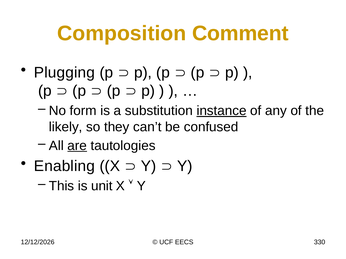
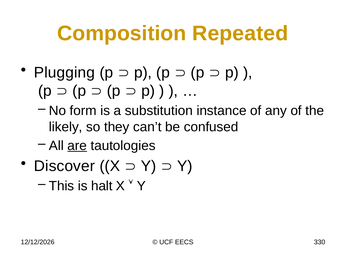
Comment: Comment -> Repeated (240, 33)
instance underline: present -> none (222, 111)
Enabling: Enabling -> Discover (64, 166)
unit: unit -> halt (102, 186)
